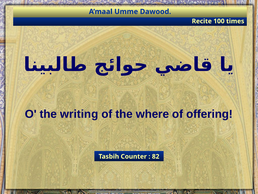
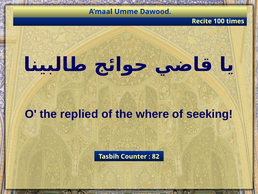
writing: writing -> replied (79, 114)
offering: offering -> seeking (210, 114)
